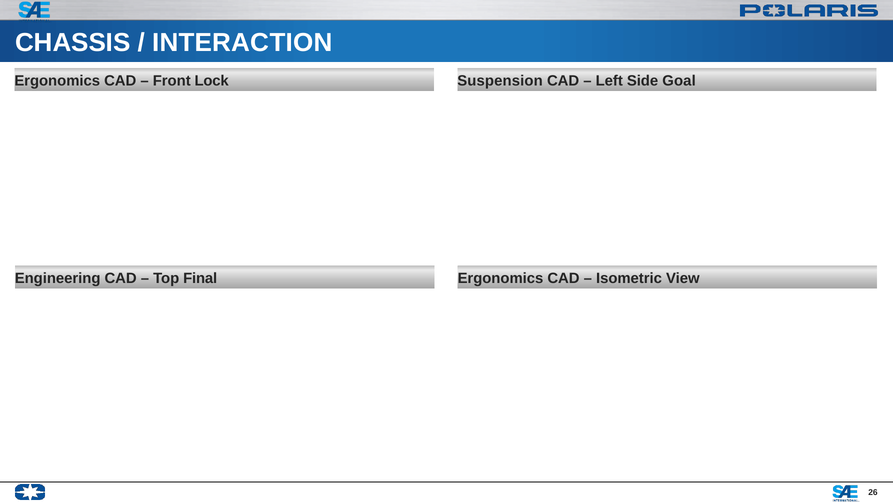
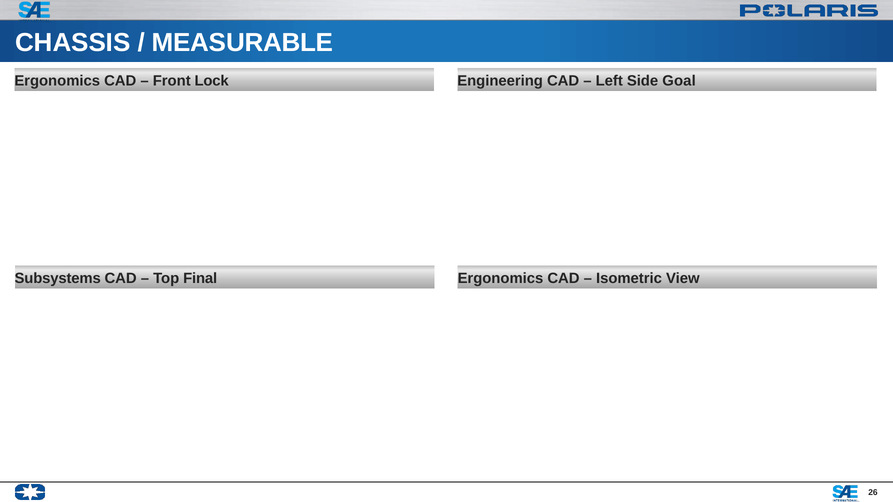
INTERACTION: INTERACTION -> MEASURABLE (243, 43)
Suspension: Suspension -> Engineering (500, 81)
Engineering: Engineering -> Subsystems (58, 278)
